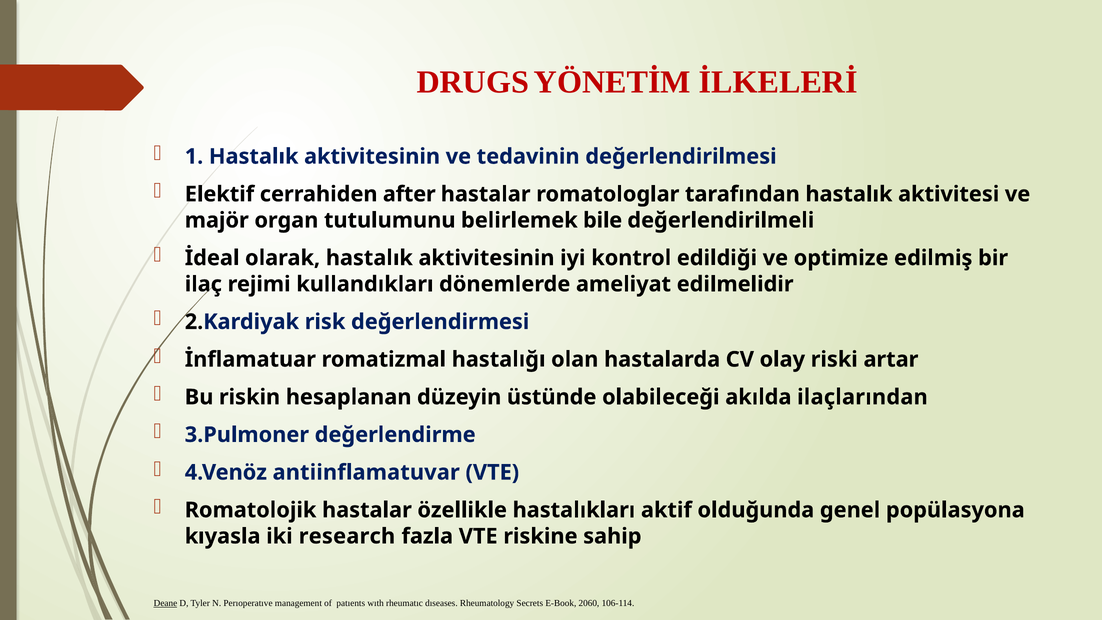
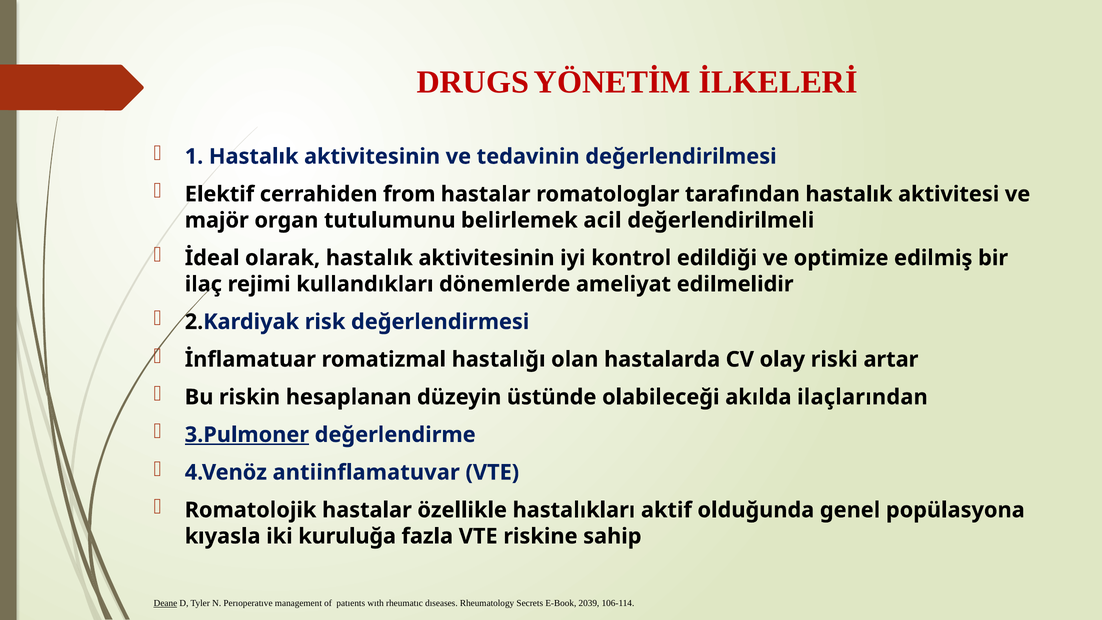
after: after -> from (409, 194)
bile: bile -> acil (602, 220)
3.Pulmoner underline: none -> present (247, 435)
research: research -> kuruluğa (347, 536)
2060: 2060 -> 2039 (589, 603)
